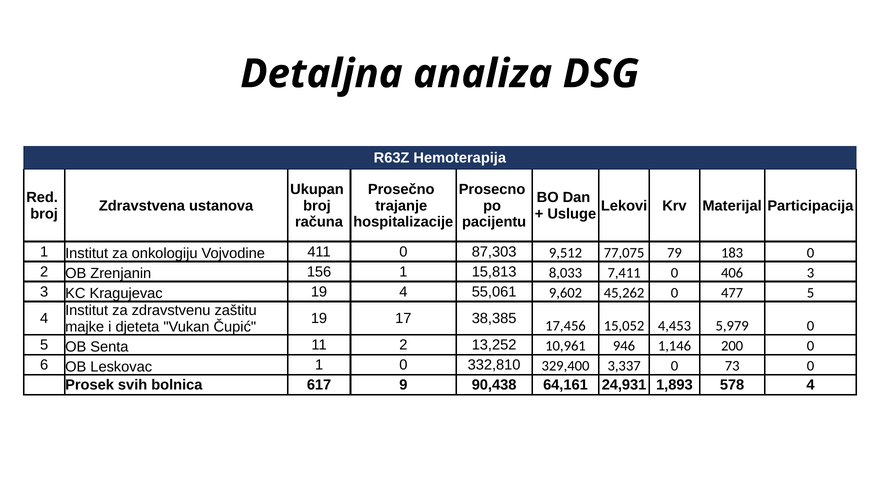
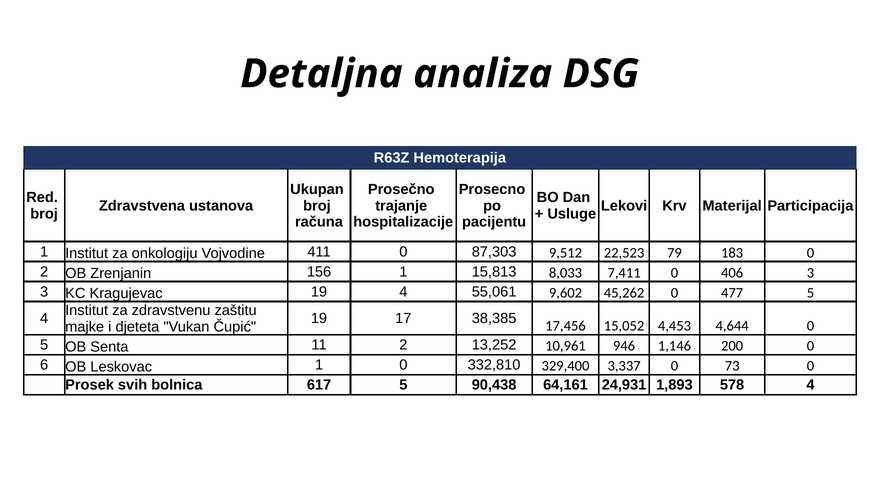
77,075: 77,075 -> 22,523 (624, 253)
5,979: 5,979 -> 4,644 (732, 326)
617 9: 9 -> 5 (403, 385)
